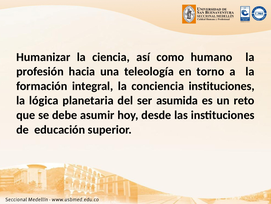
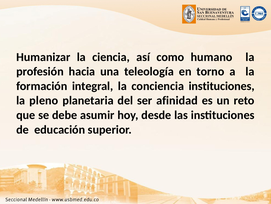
lógica: lógica -> pleno (44, 100)
asumida: asumida -> afinidad (177, 100)
